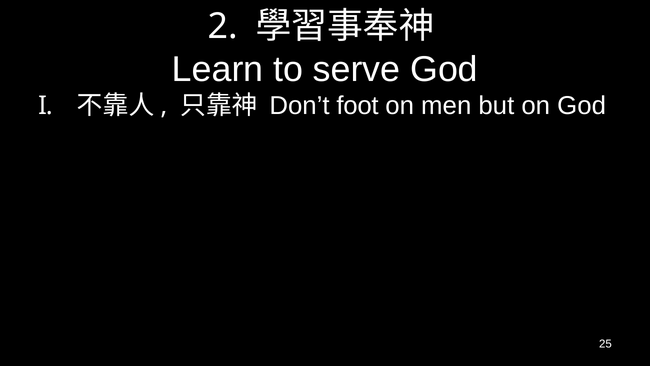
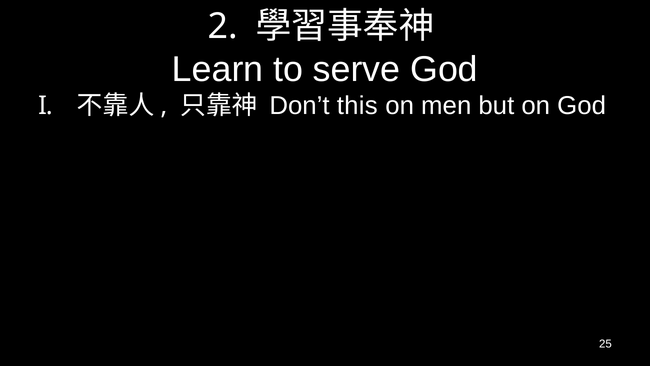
foot: foot -> this (357, 105)
